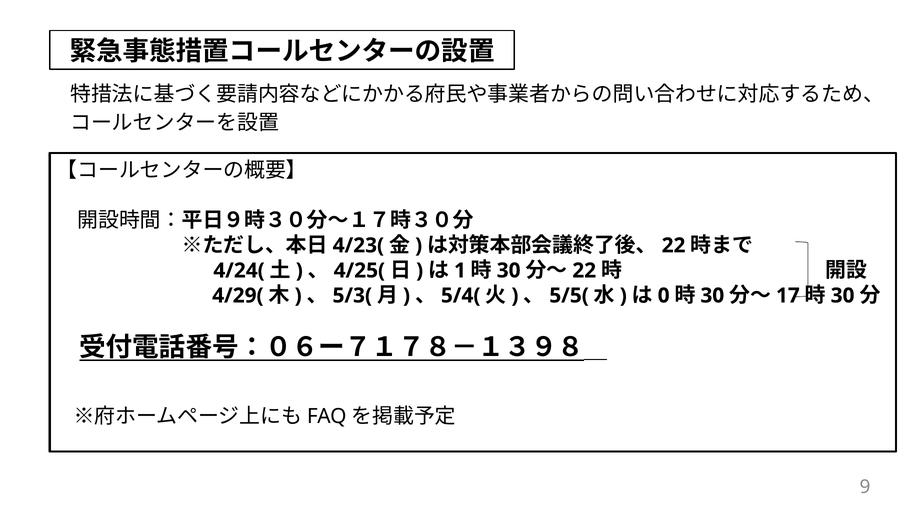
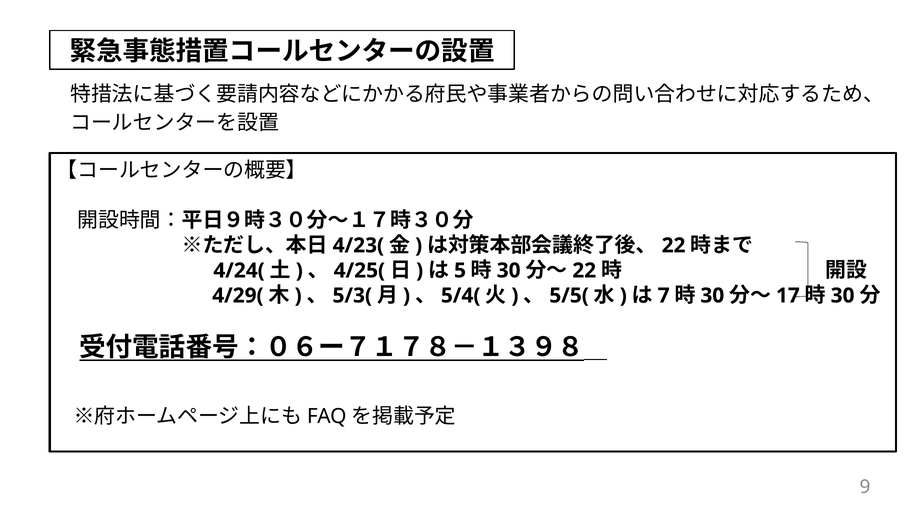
1: 1 -> 5 (460, 271)
0: 0 -> 7 (664, 296)
